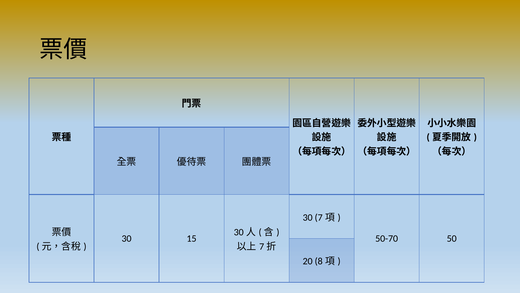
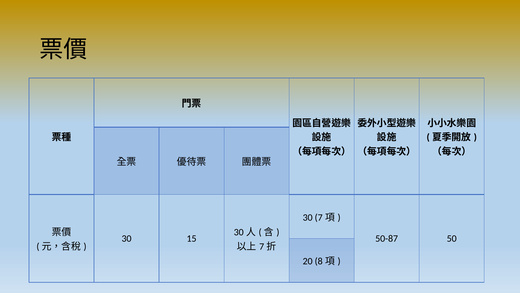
50-70: 50-70 -> 50-87 (387, 238)
